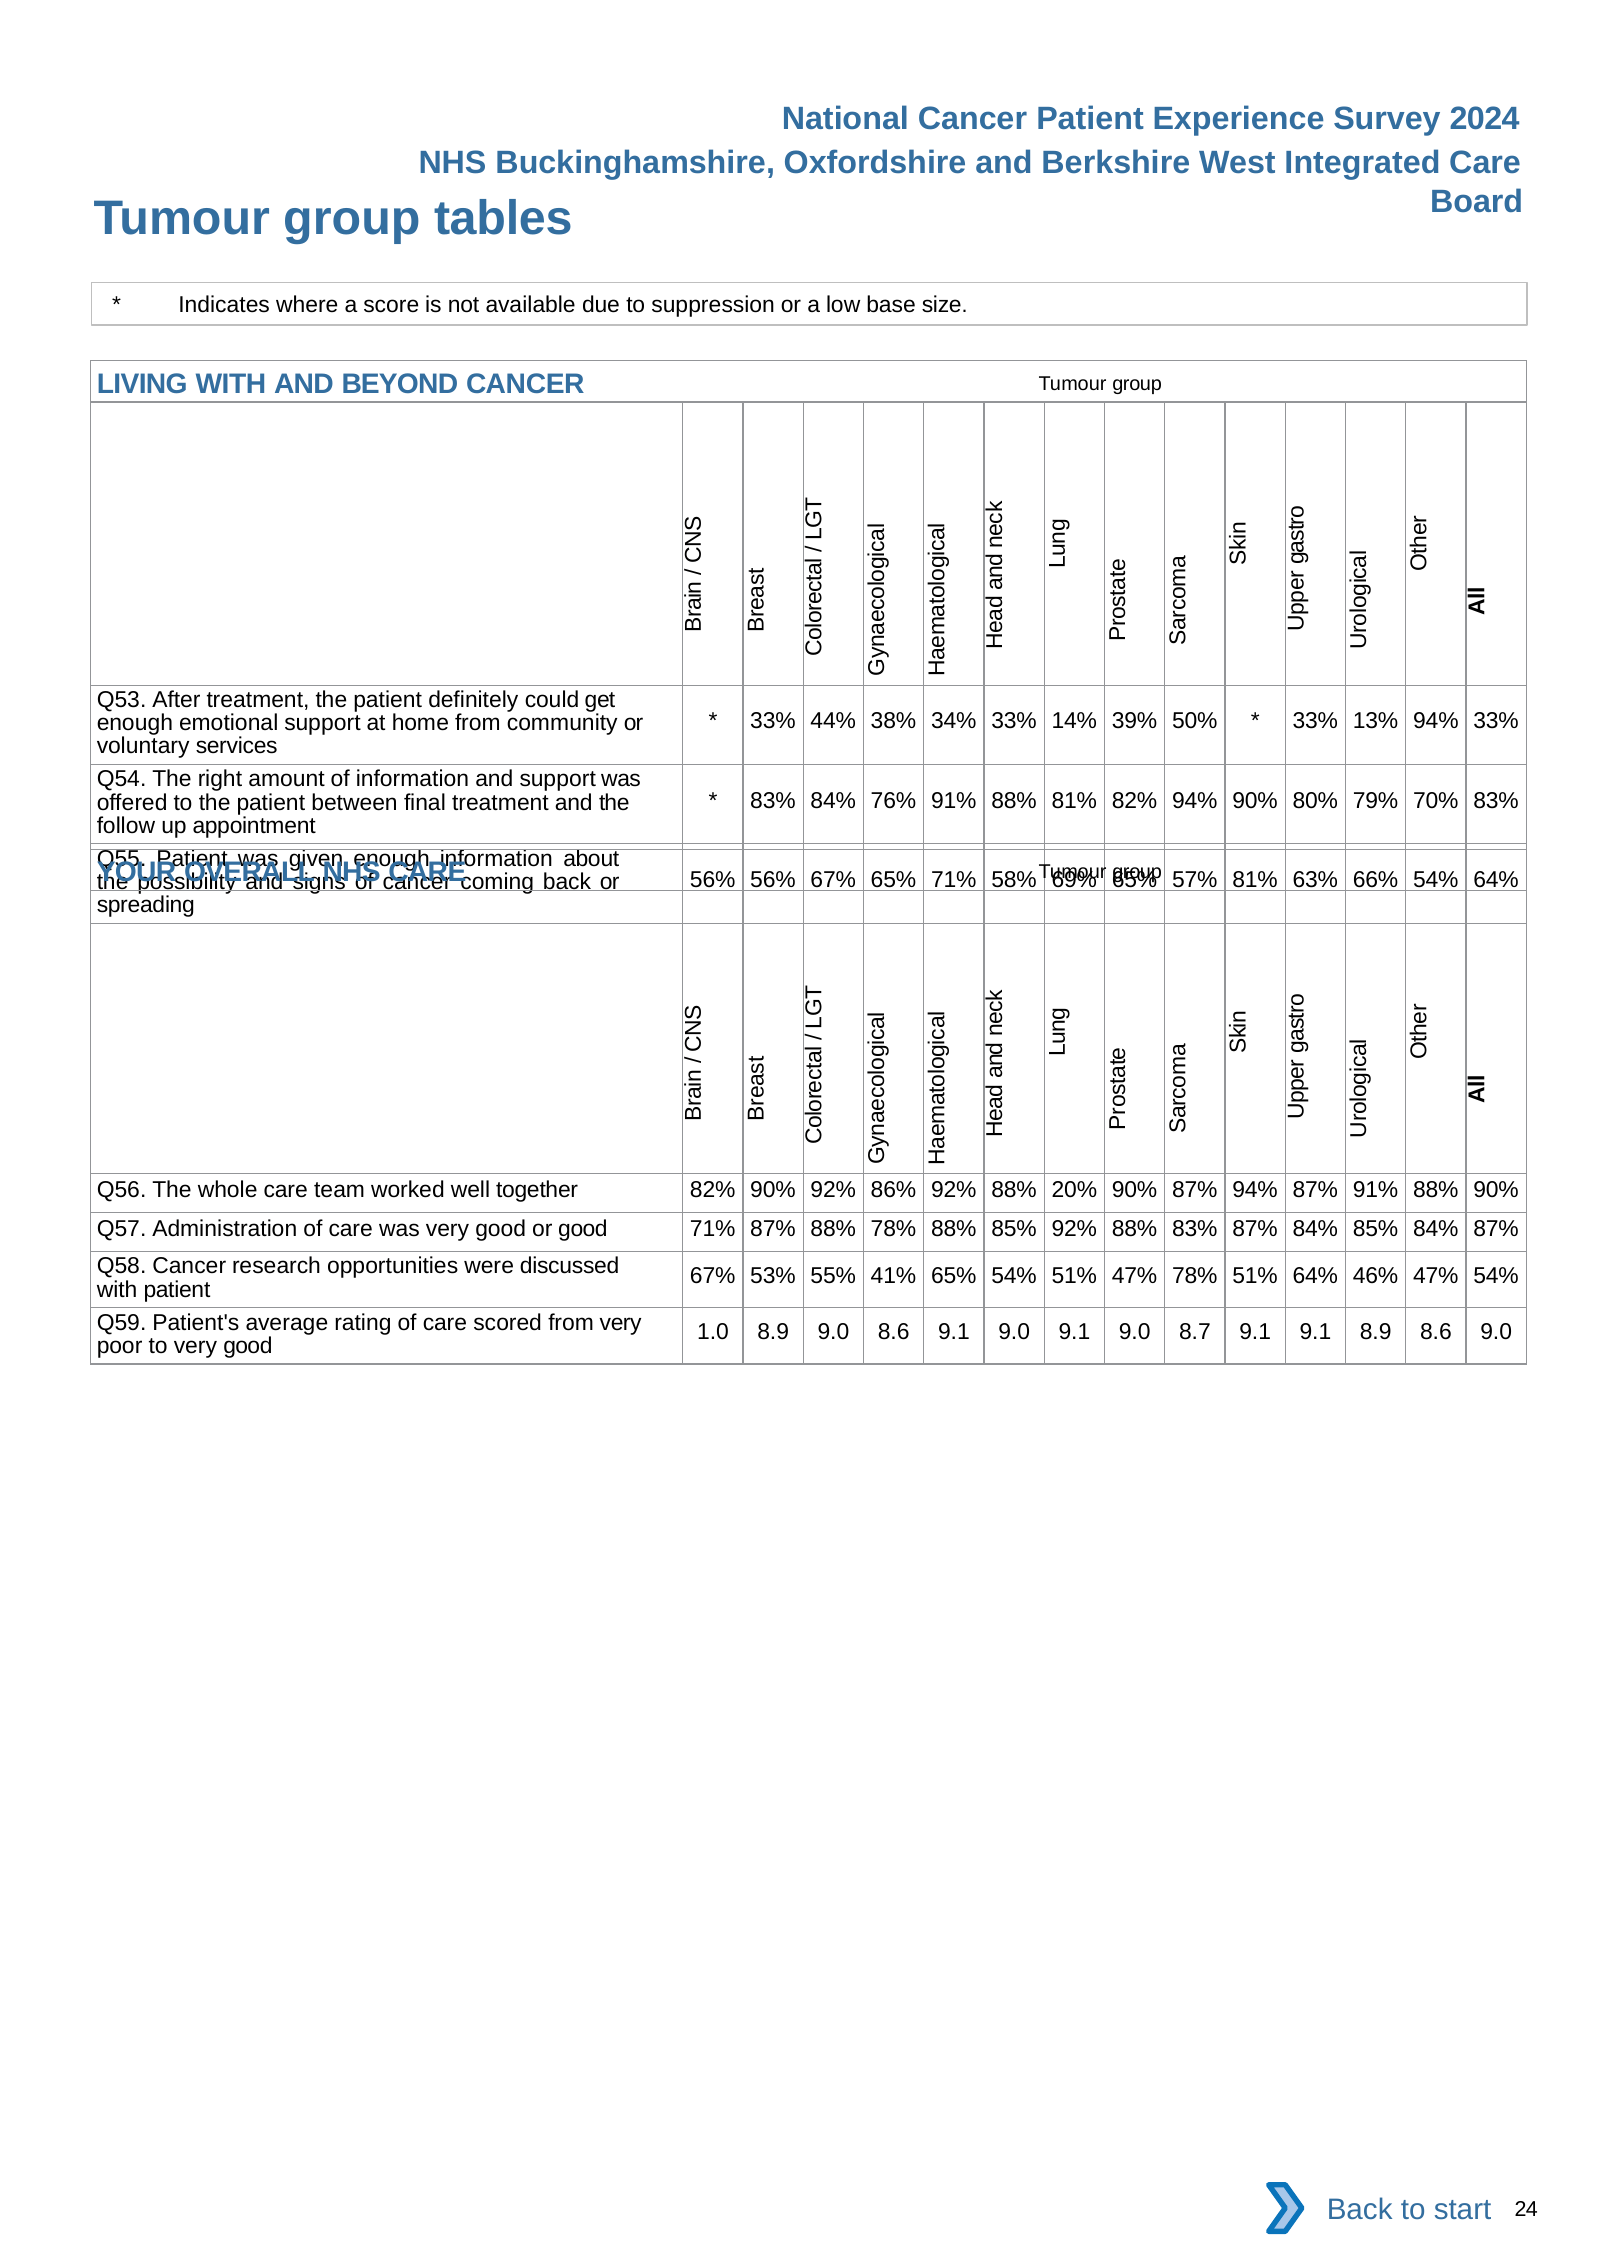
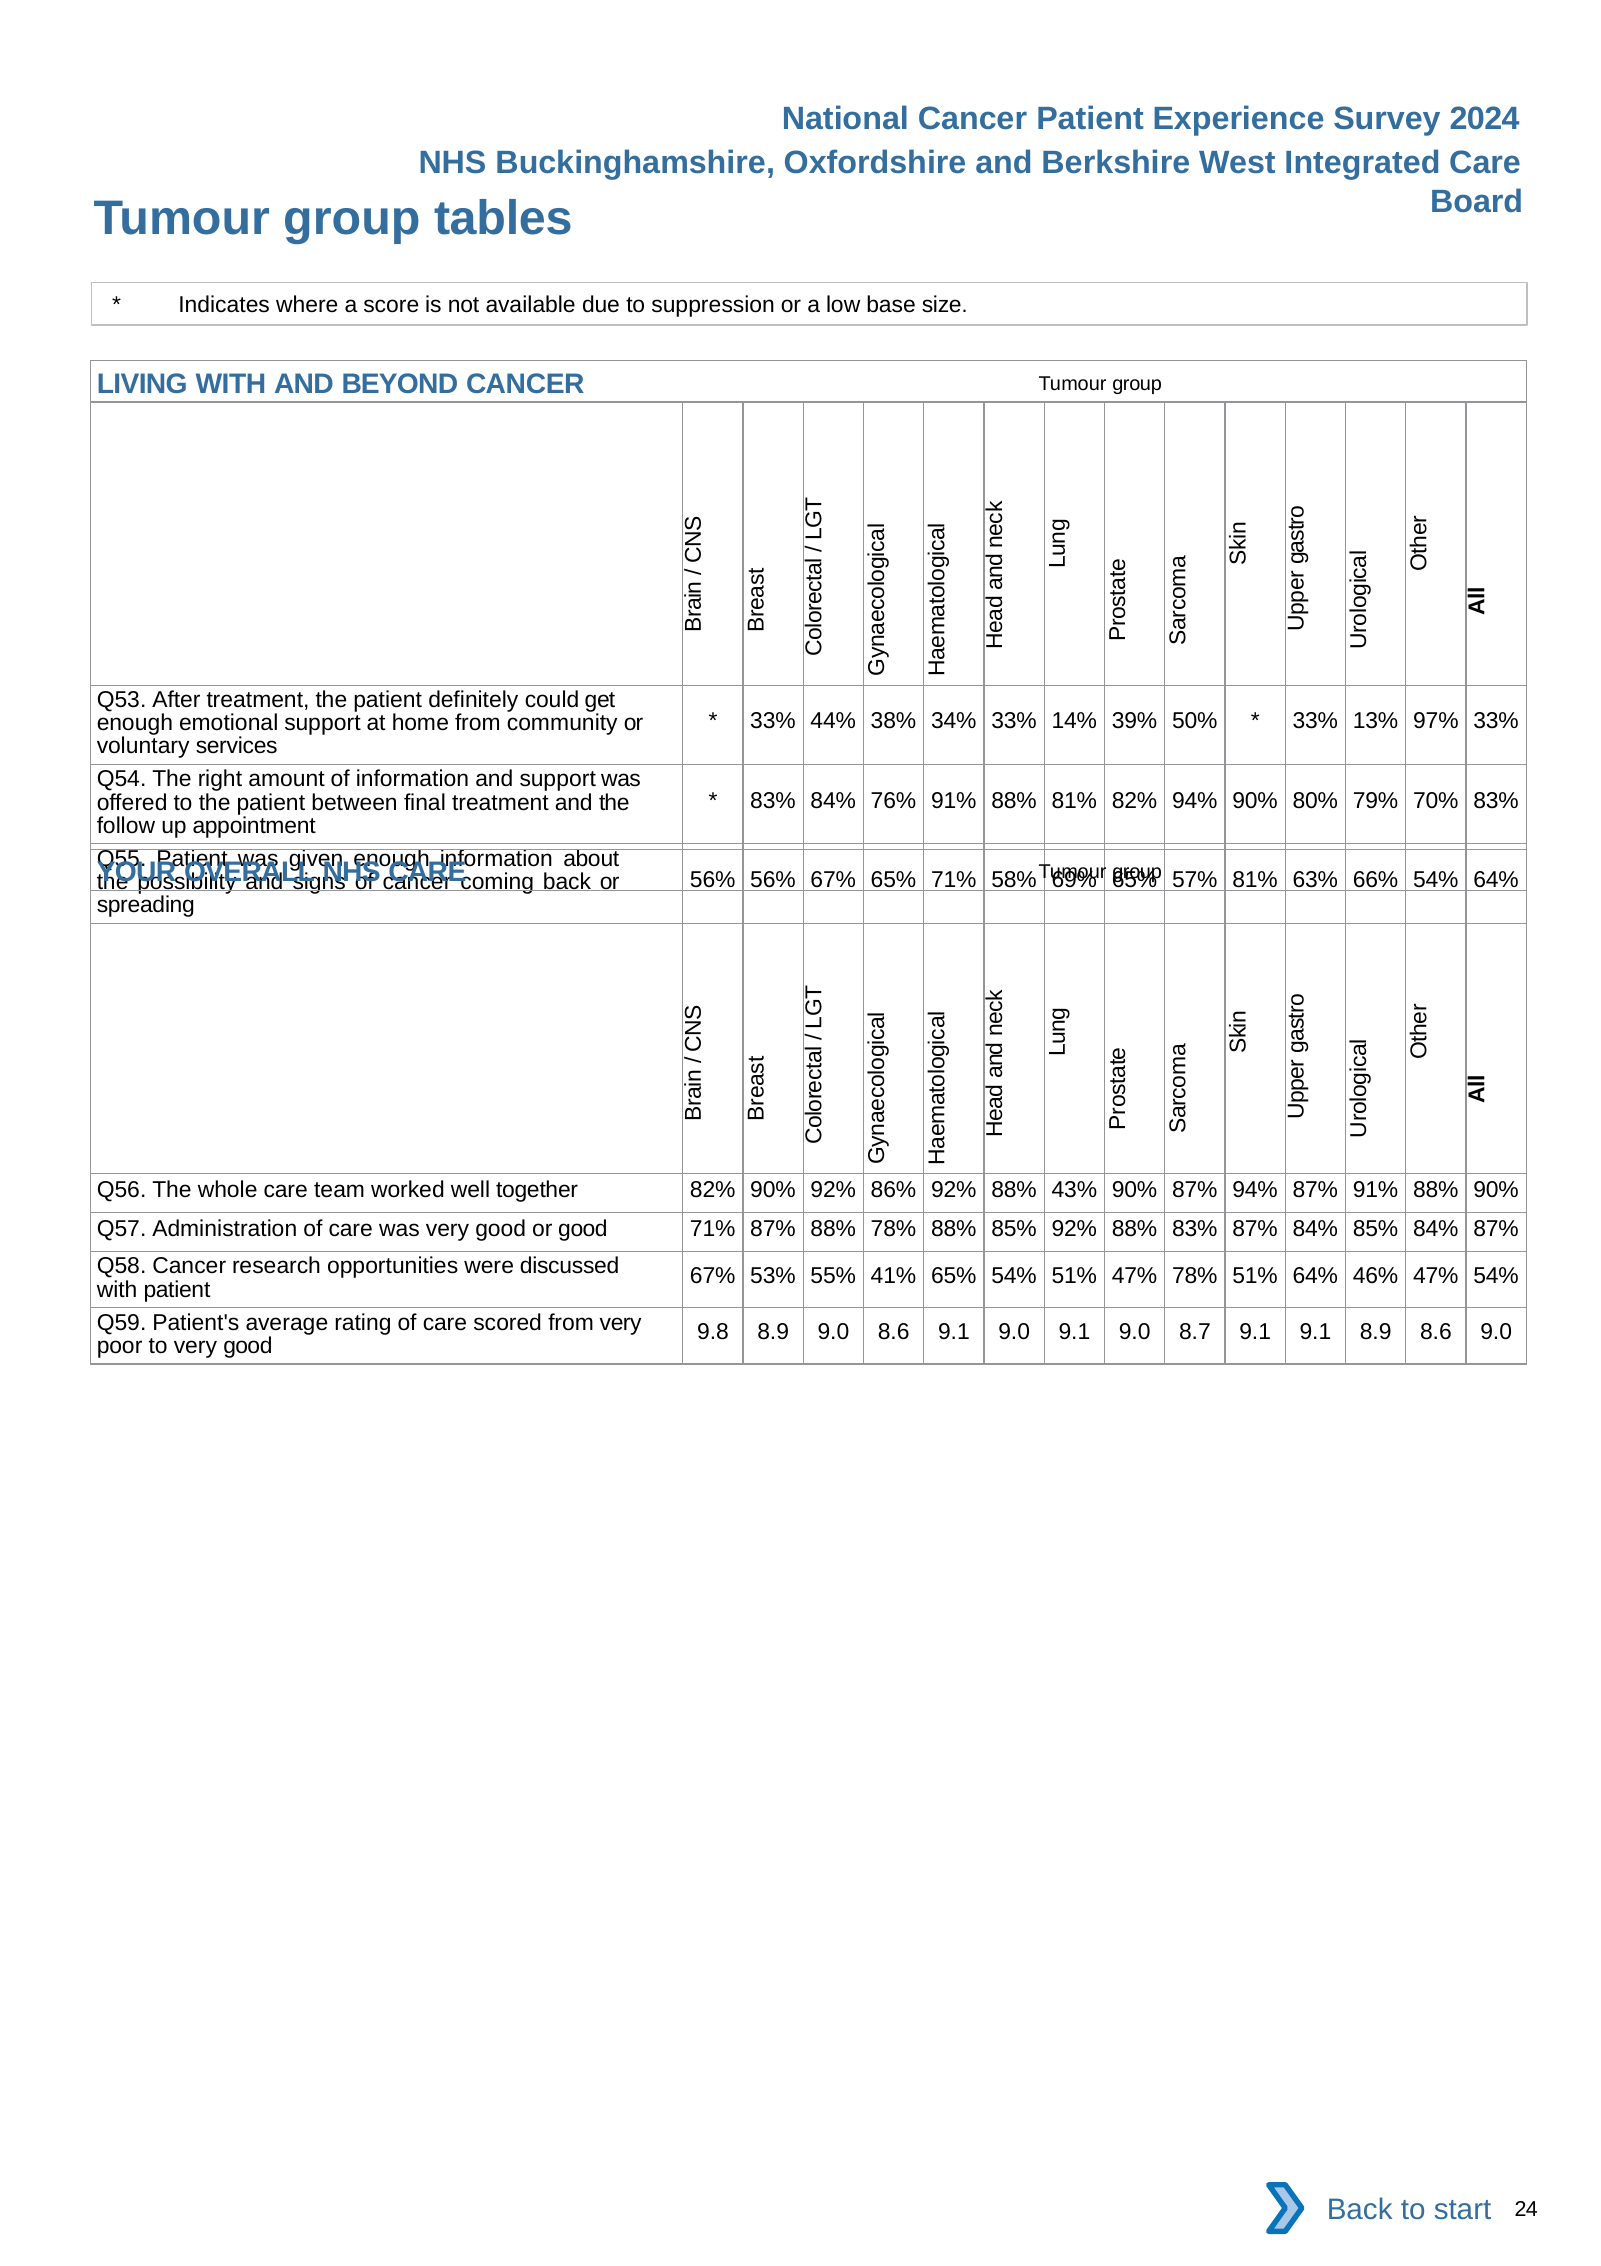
13% 94%: 94% -> 97% (1436, 721)
20%: 20% -> 43% (1074, 1189)
1.0: 1.0 -> 9.8 (713, 1332)
